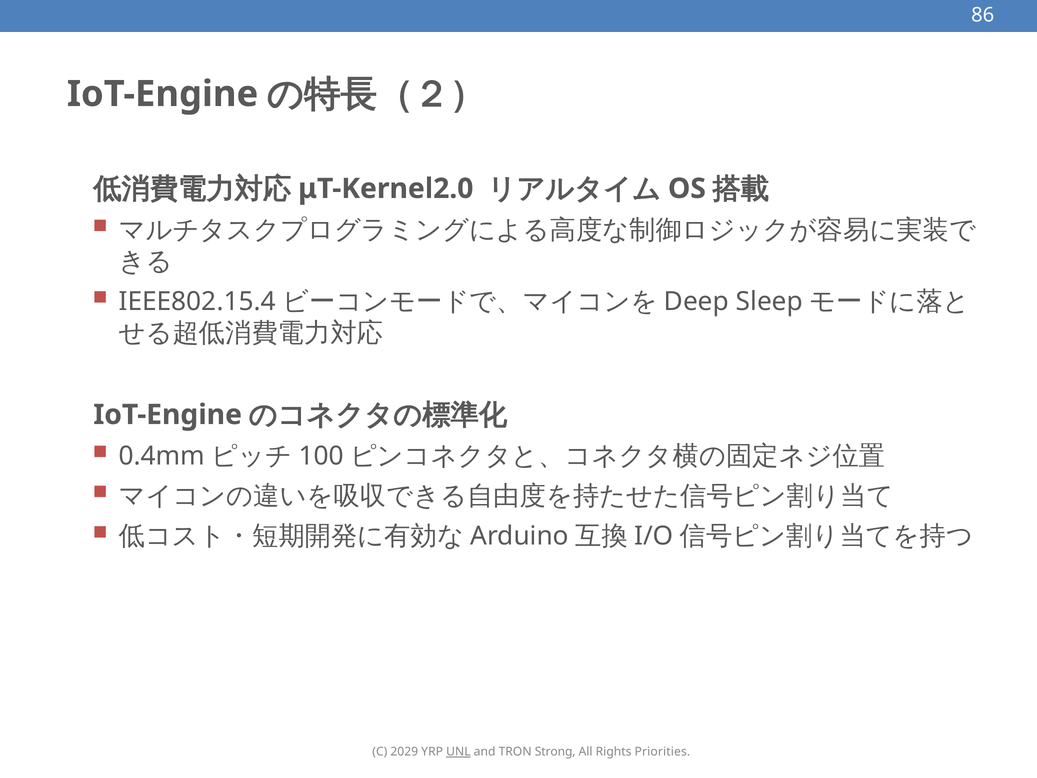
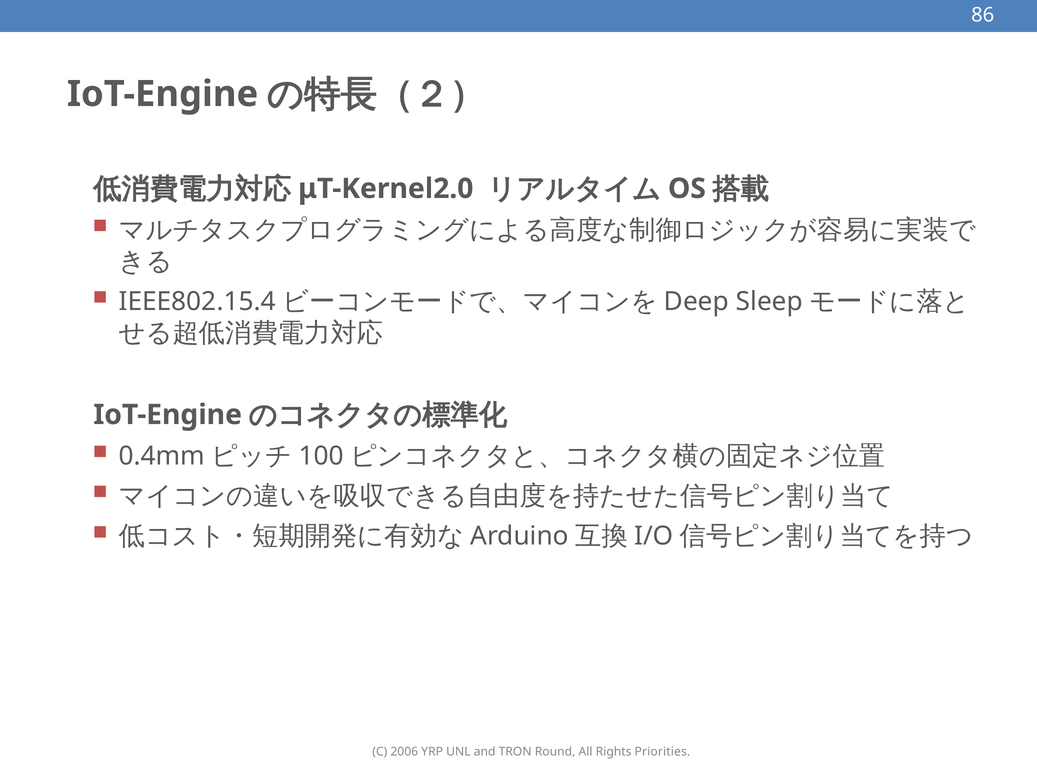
2029: 2029 -> 2006 (404, 752)
UNL underline: present -> none (458, 752)
Strong: Strong -> Round (555, 752)
